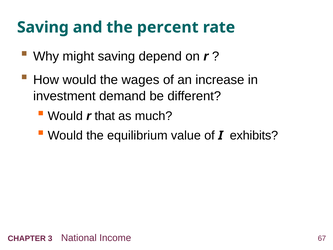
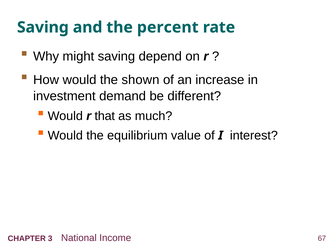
wages: wages -> shown (140, 80)
exhibits: exhibits -> interest (254, 135)
